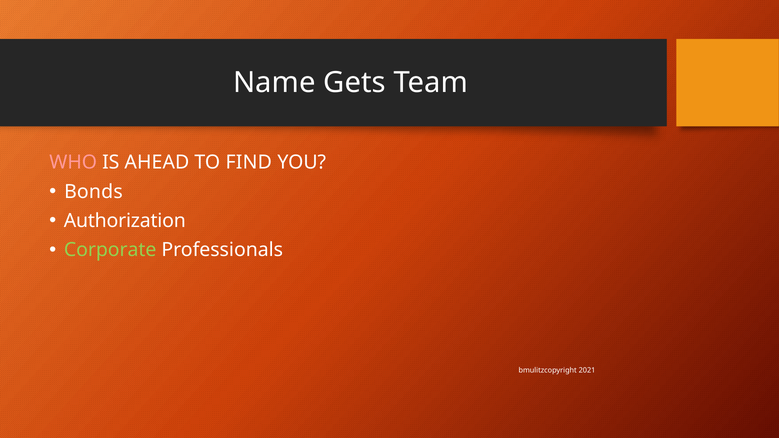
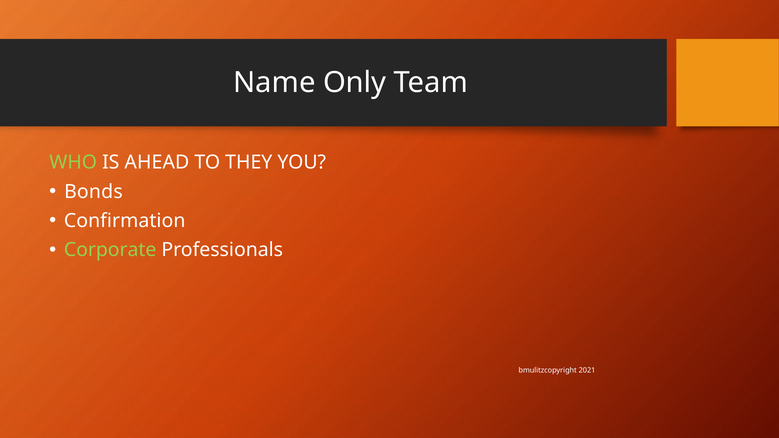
Gets: Gets -> Only (355, 82)
WHO colour: pink -> light green (73, 163)
FIND: FIND -> THEY (249, 163)
Authorization: Authorization -> Confirmation (125, 221)
